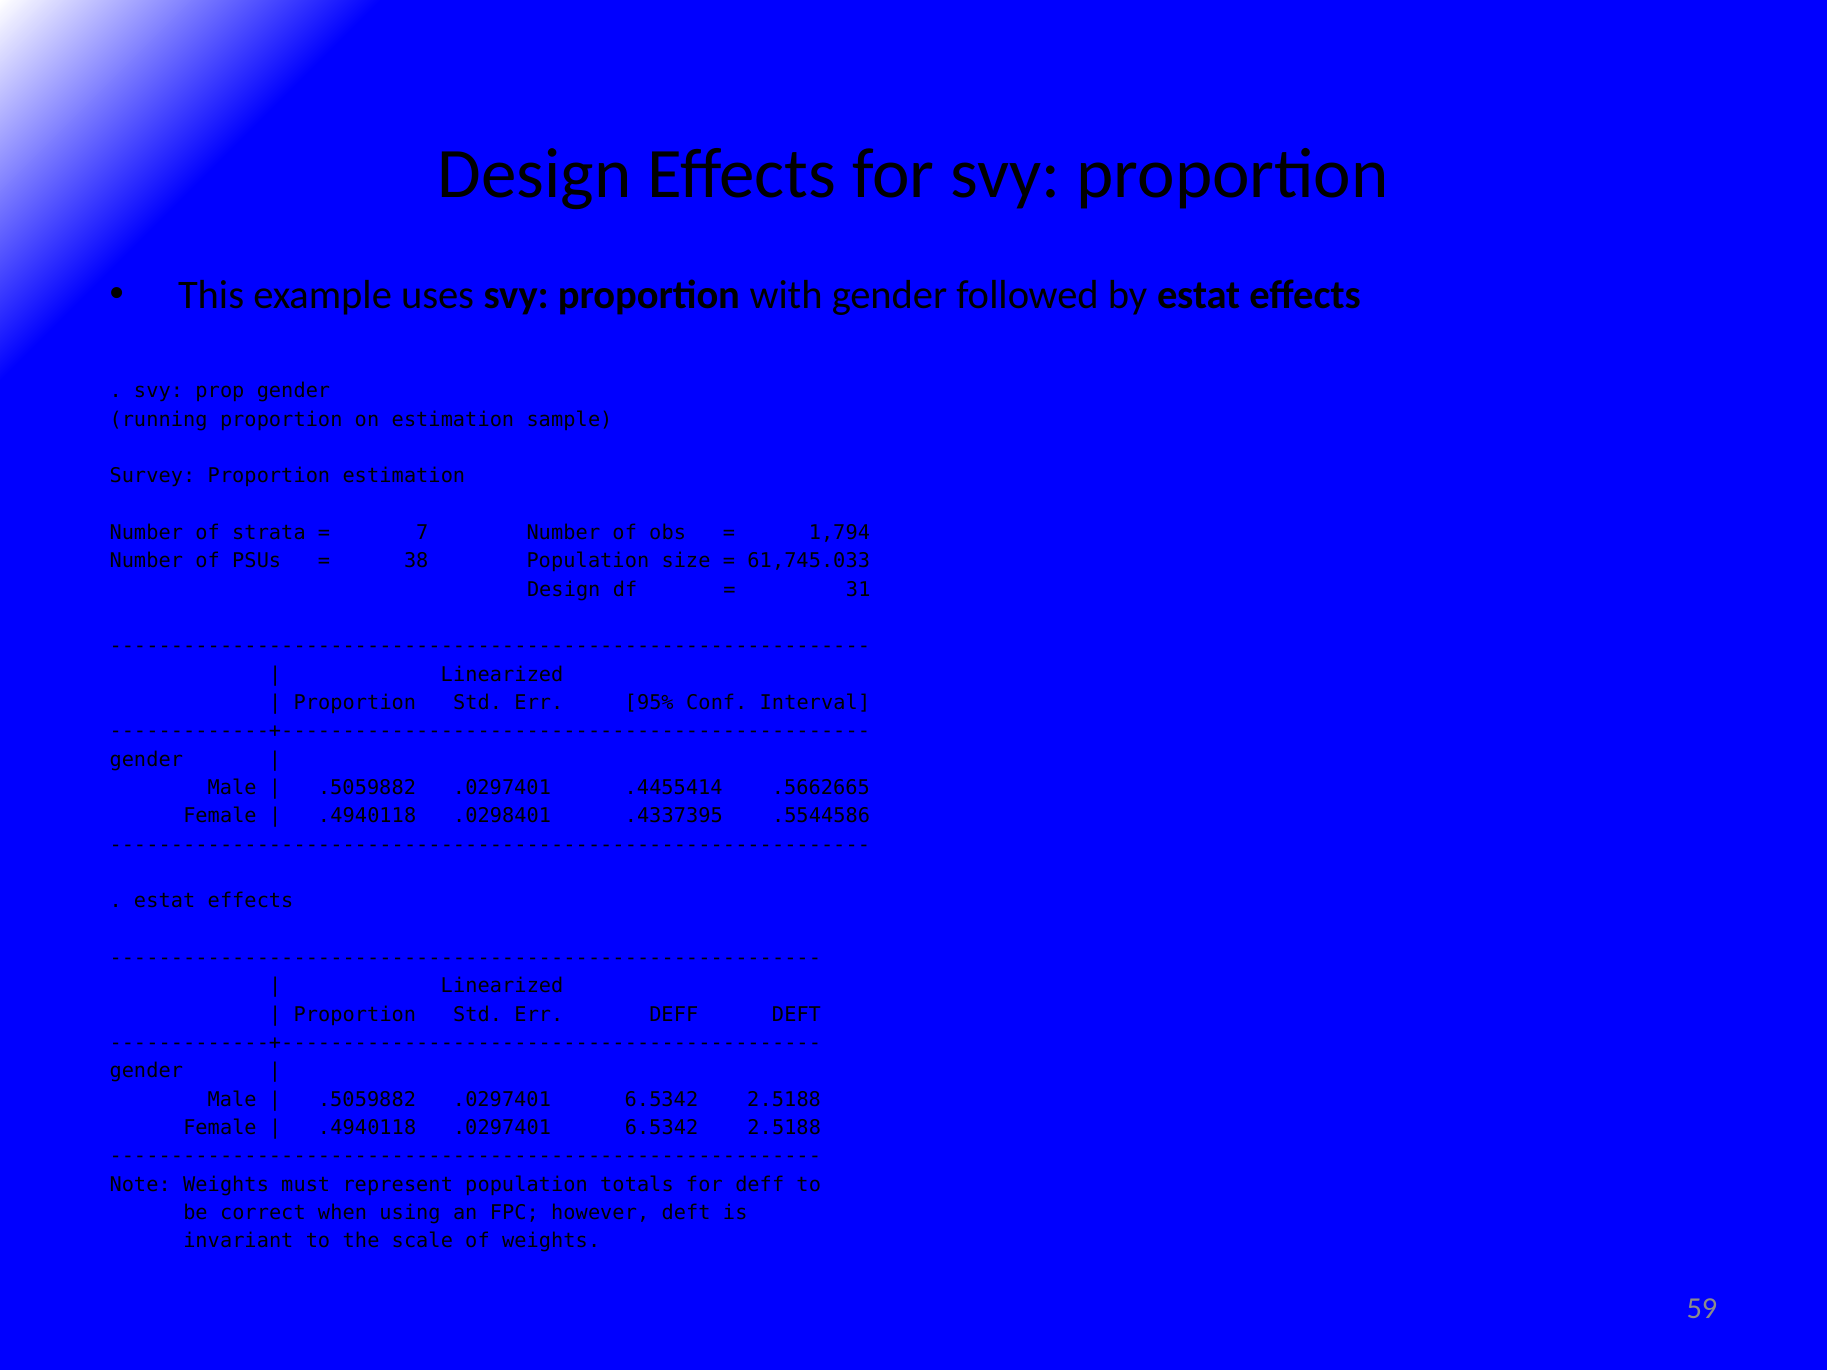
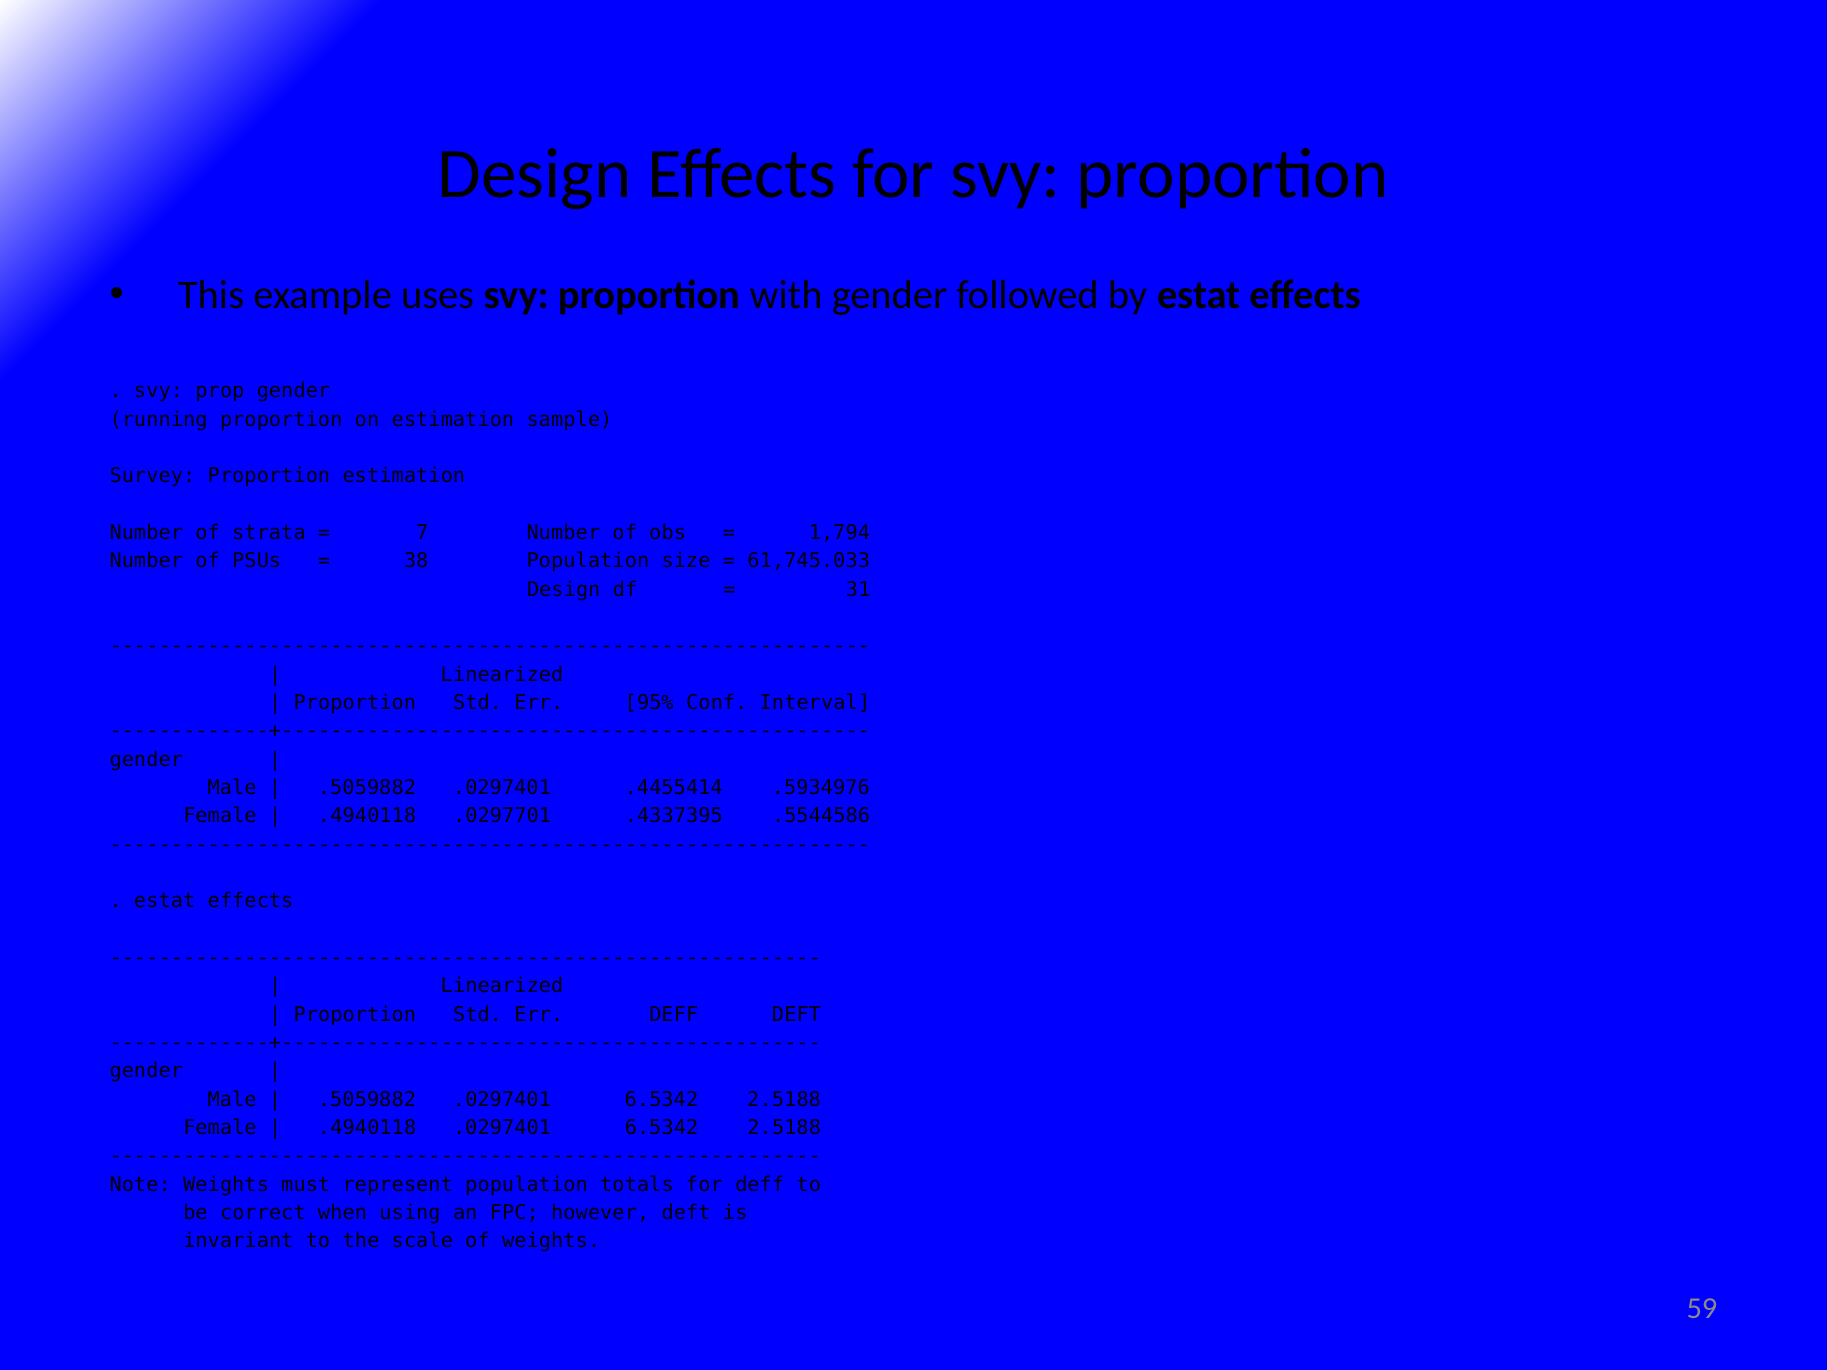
.5662665: .5662665 -> .5934976 (821, 788)
.0298401: .0298401 -> .0297701 (502, 816)
